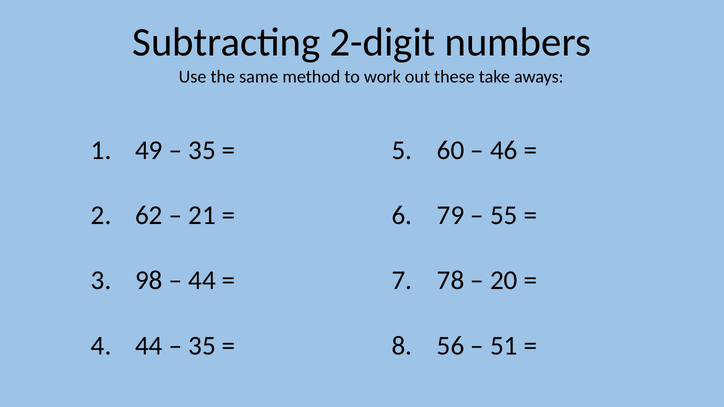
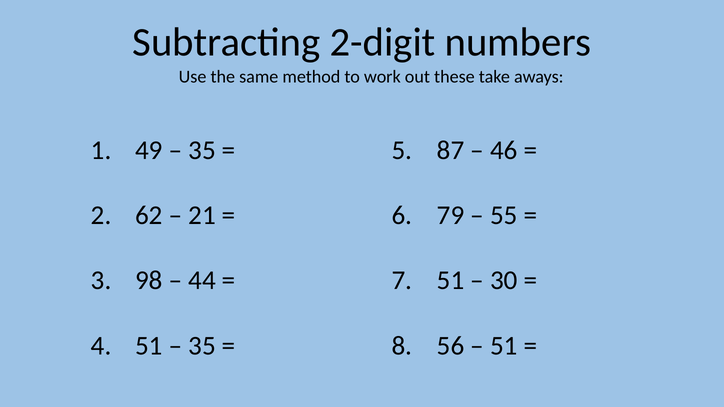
60: 60 -> 87 (451, 150)
7 78: 78 -> 51 (451, 281)
20: 20 -> 30 (504, 281)
44: 44 -> 51 (149, 346)
